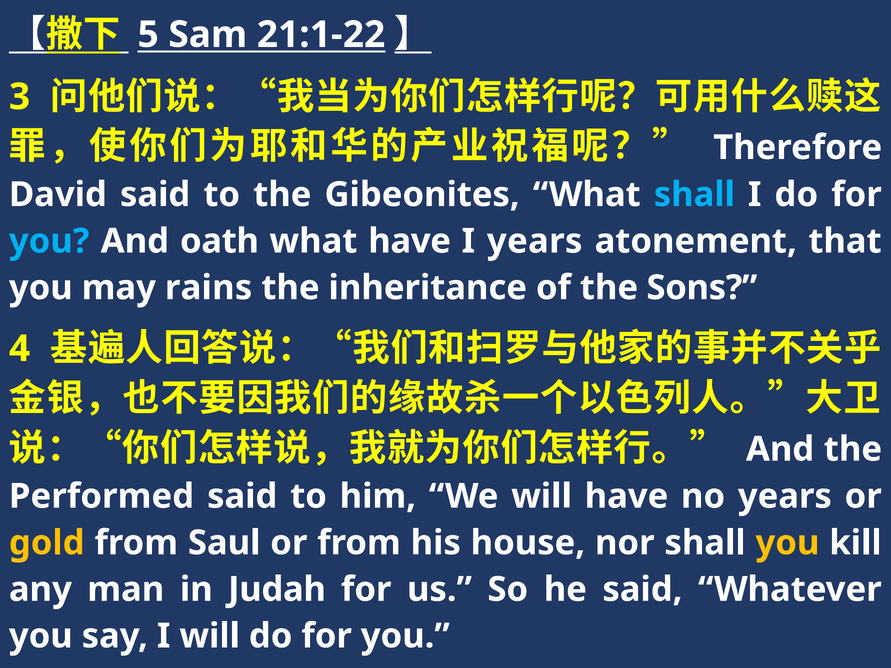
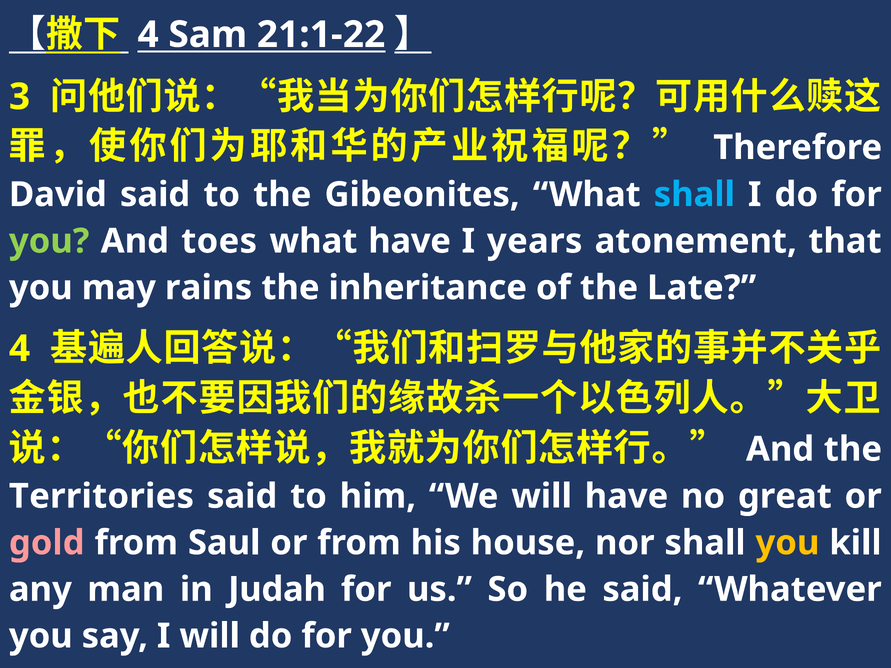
5: 5 -> 4 (148, 35)
you colour: light blue -> light green (49, 241)
oath: oath -> toes (219, 241)
Sons: Sons -> Late (702, 288)
Performed: Performed -> Territories (101, 496)
no years: years -> great (785, 496)
gold colour: yellow -> pink (47, 543)
